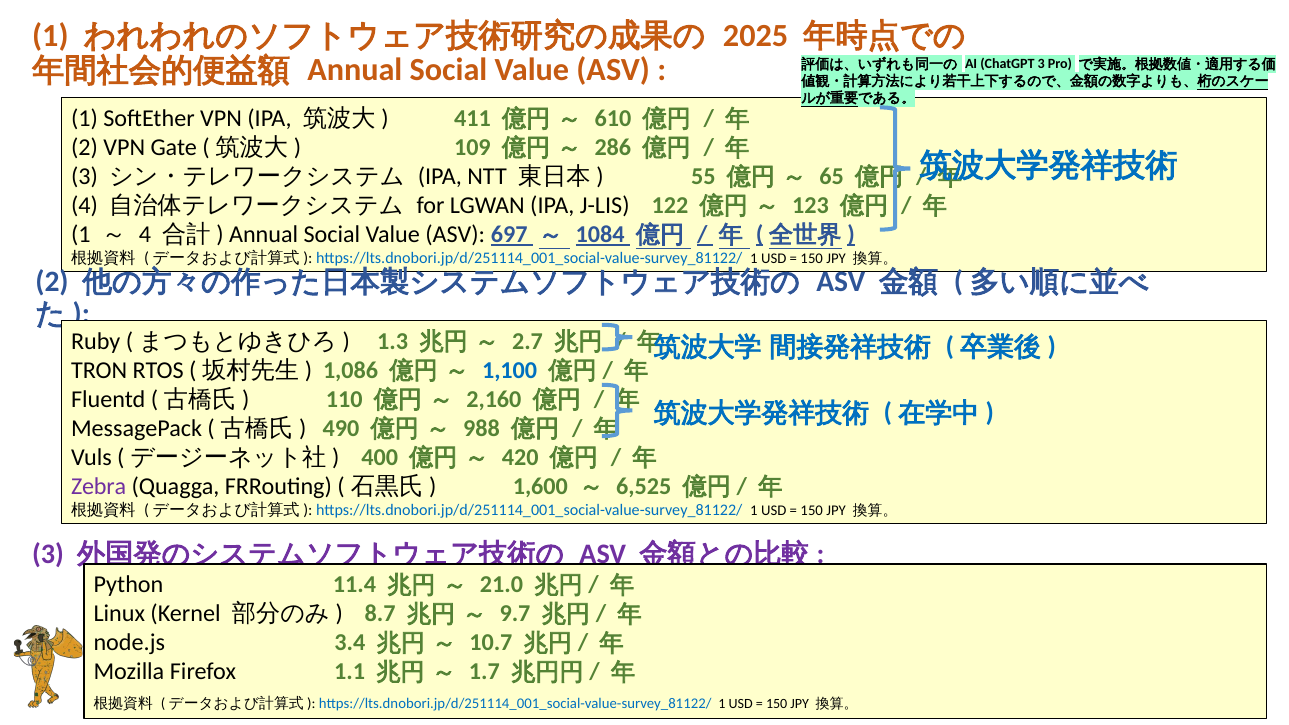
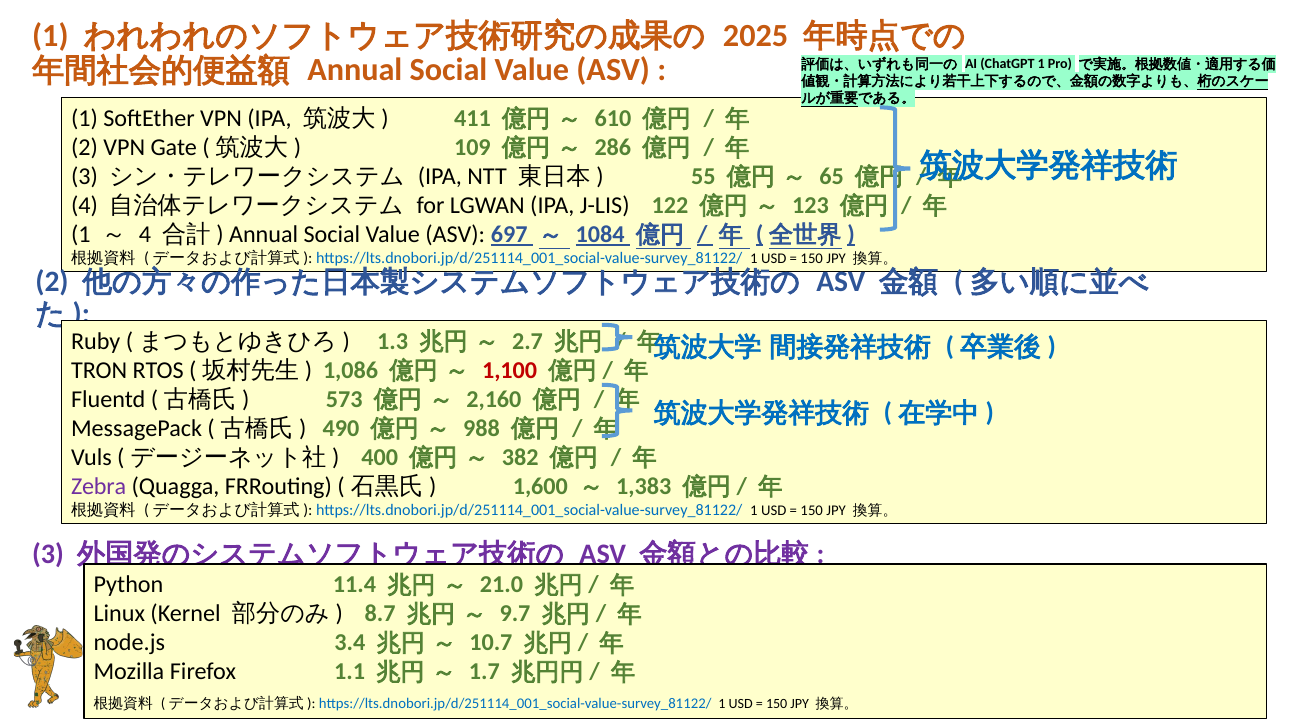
ChatGPT 3: 3 -> 1 (1041, 64)
1,100 colour: blue -> red (510, 370)
110: 110 -> 573 (344, 399)
420: 420 -> 382 (520, 457)
6,525: 6,525 -> 1,383 (644, 486)
